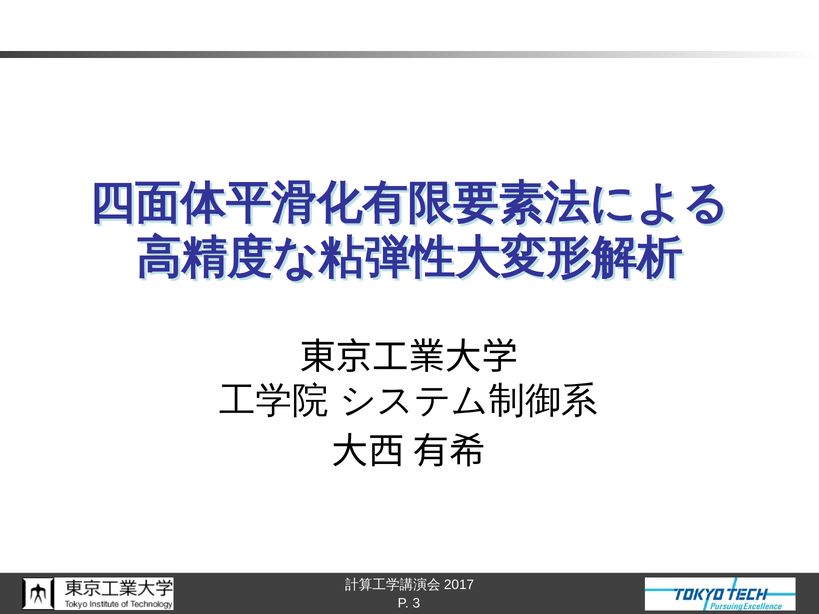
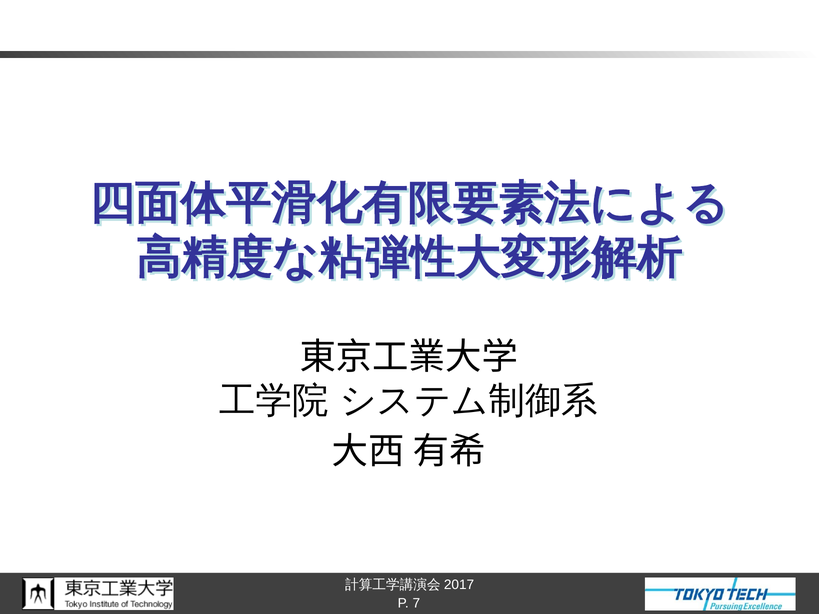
3: 3 -> 7 (416, 603)
